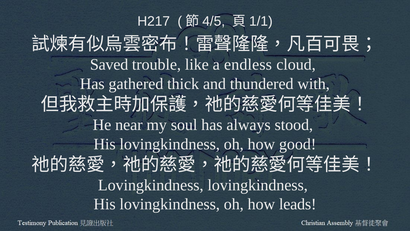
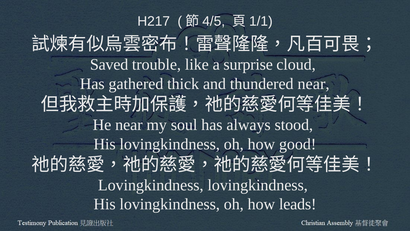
endless: endless -> surprise (248, 65)
thundered with: with -> near (314, 84)
